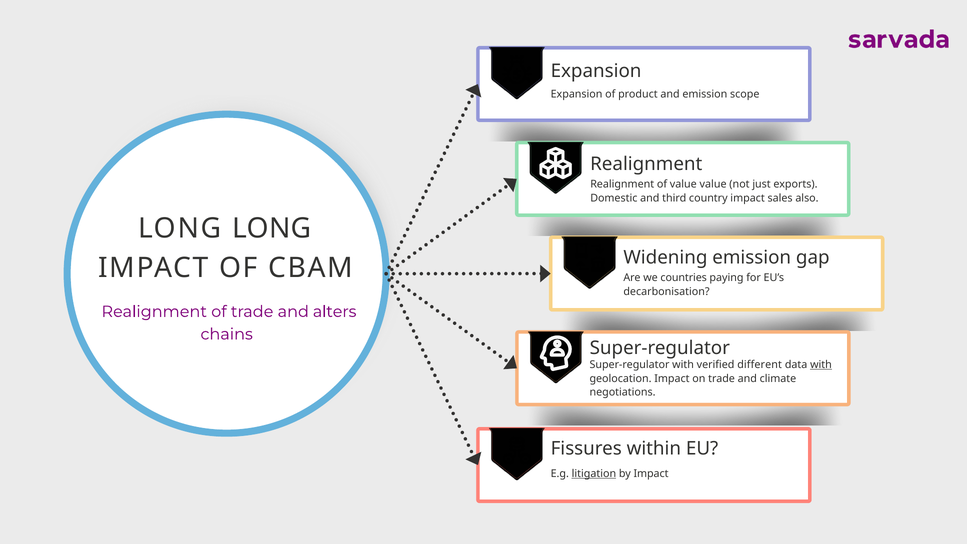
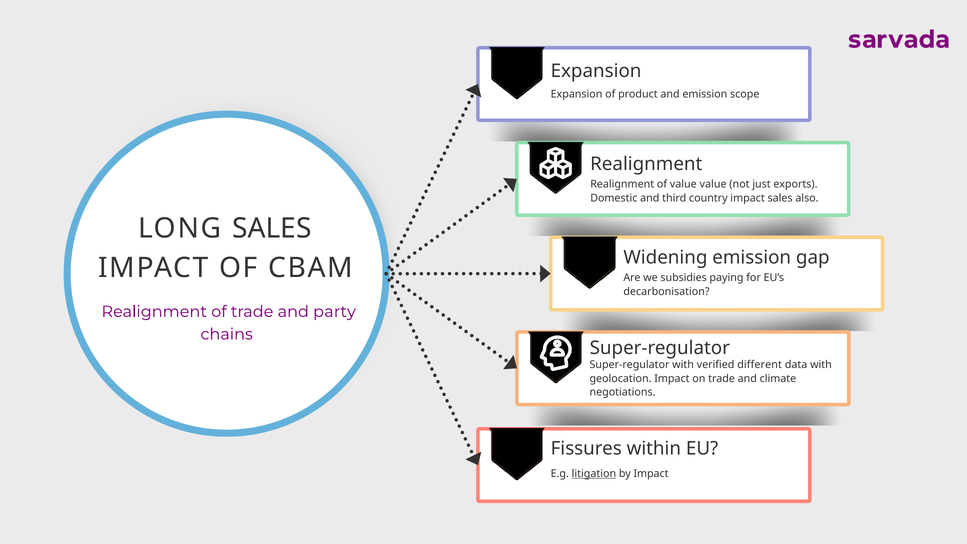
LONG LONG: LONG -> SALES (272, 229)
countries: countries -> subsidies (684, 278)
alters: alters -> party (334, 312)
with underline: present -> none (821, 365)
